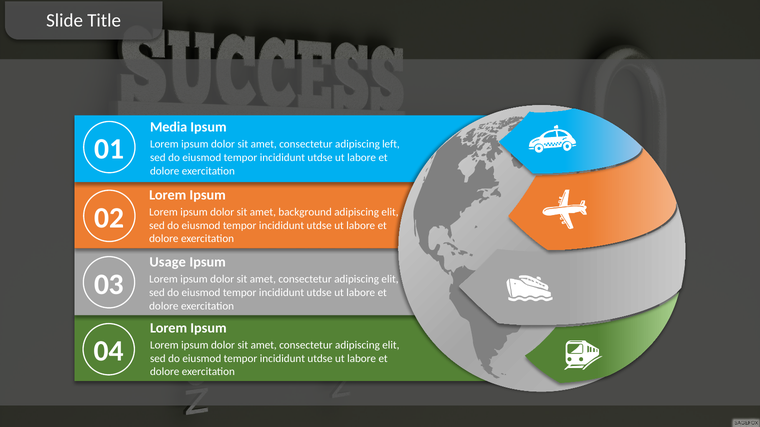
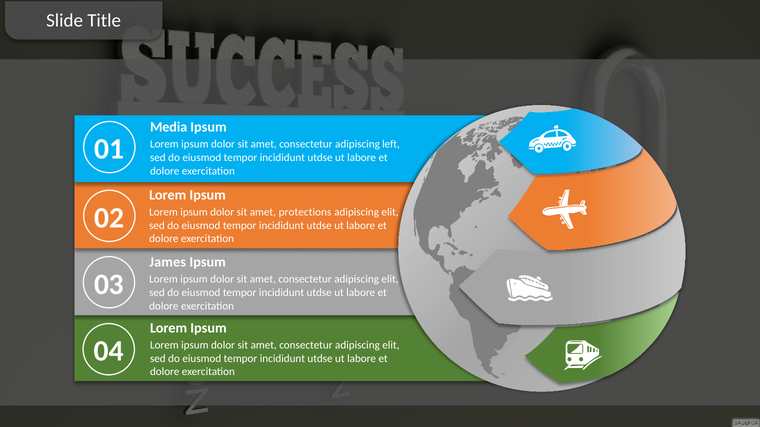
background: background -> protections (305, 212)
Usage: Usage -> James (168, 262)
